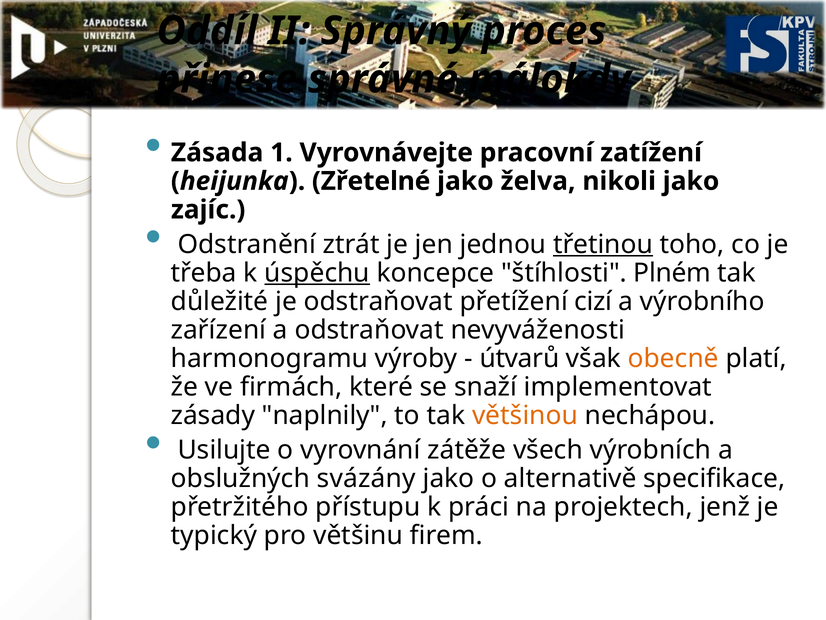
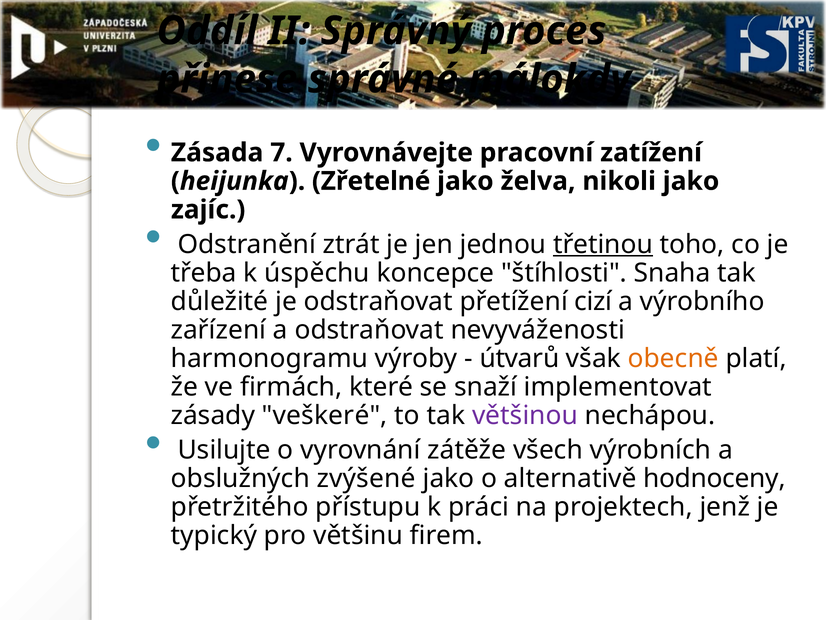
1: 1 -> 7 (281, 153)
úspěchu underline: present -> none (317, 273)
Plném: Plném -> Snaha (672, 273)
naplnily: naplnily -> veškeré (325, 415)
většinou colour: orange -> purple (525, 415)
svázány: svázány -> zvýšené (366, 478)
specifikace: specifikace -> hodnoceny (714, 478)
